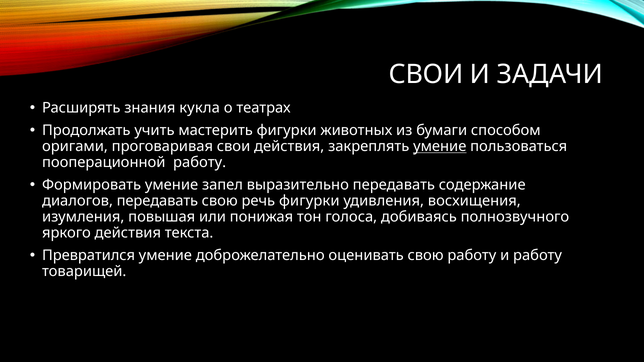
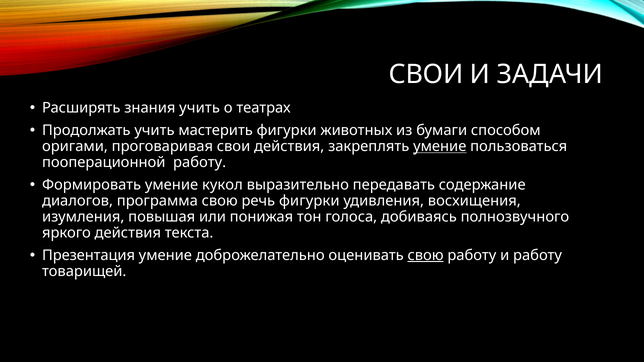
знания кукла: кукла -> учить (200, 108)
запел: запел -> кукол (222, 185)
диалогов передавать: передавать -> программа (157, 201)
Превратился: Превратился -> Презентация (89, 255)
свою underline: none -> present (426, 255)
